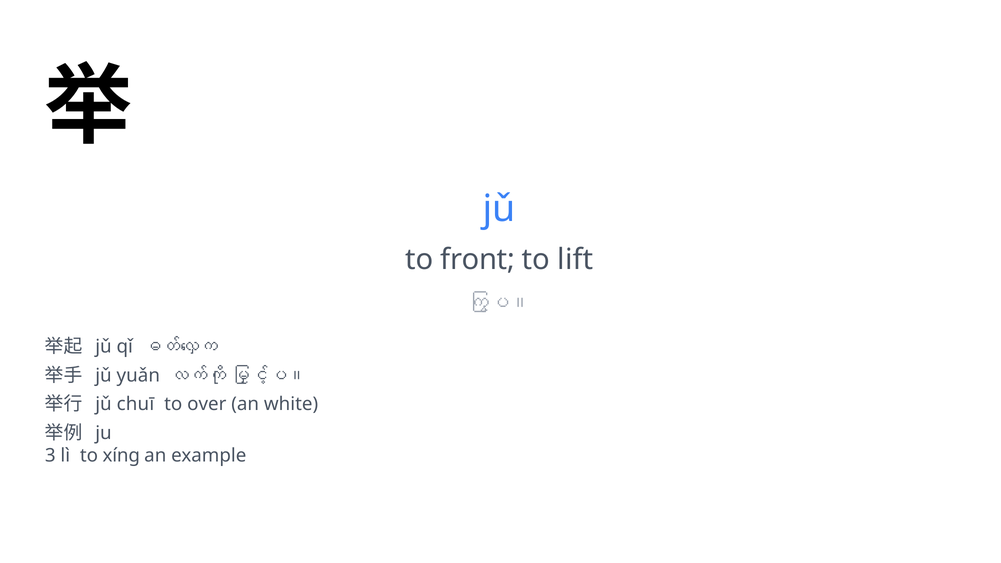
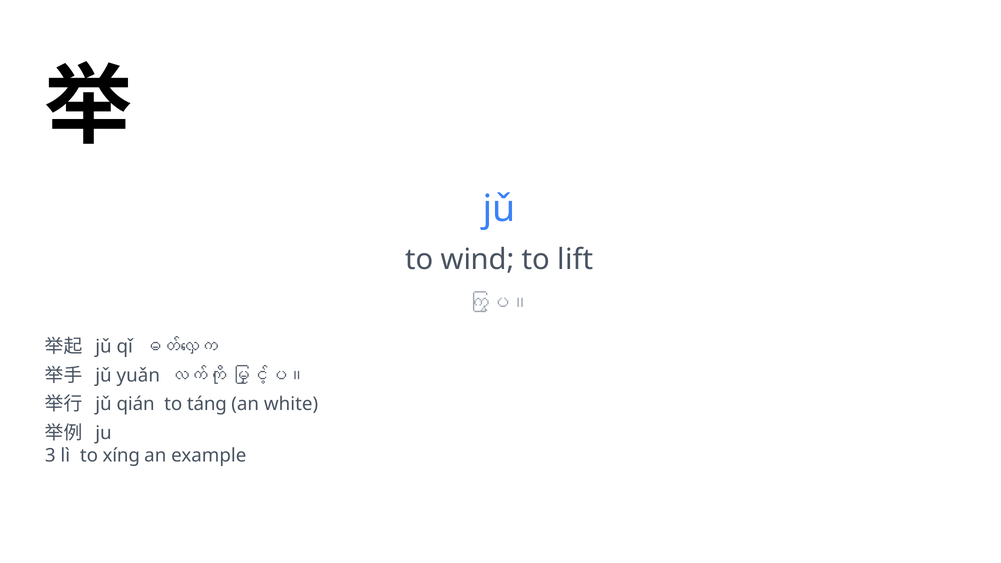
front: front -> wind (478, 260)
chuī: chuī -> qián (136, 404)
over: over -> táng (207, 404)
